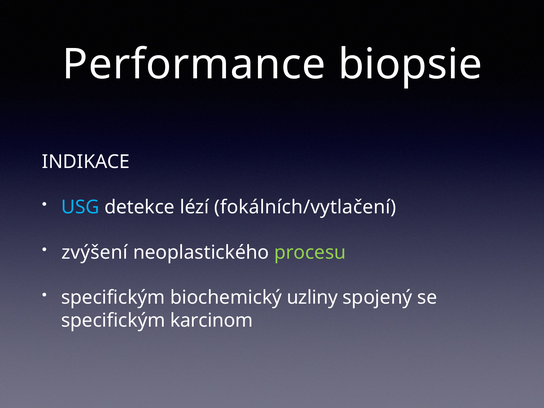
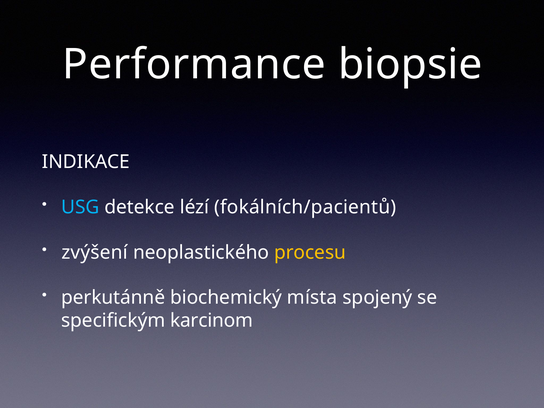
fokálních/vytlačení: fokálních/vytlačení -> fokálních/pacientů (305, 207)
procesu colour: light green -> yellow (310, 252)
specifickým: specifickým -> perkutánně (113, 298)
uzliny: uzliny -> místa (312, 298)
